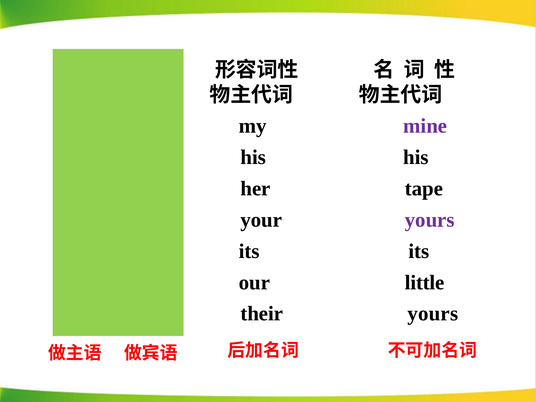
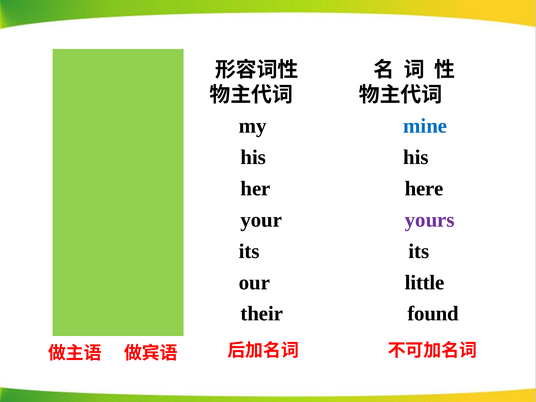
mine colour: purple -> blue (425, 126)
tape: tape -> here (424, 189)
their yours: yours -> found (433, 314)
